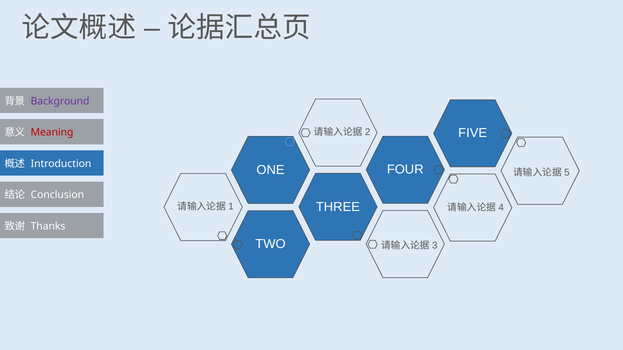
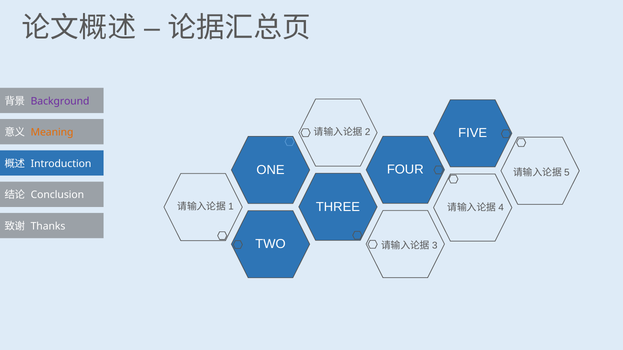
Meaning colour: red -> orange (52, 133)
